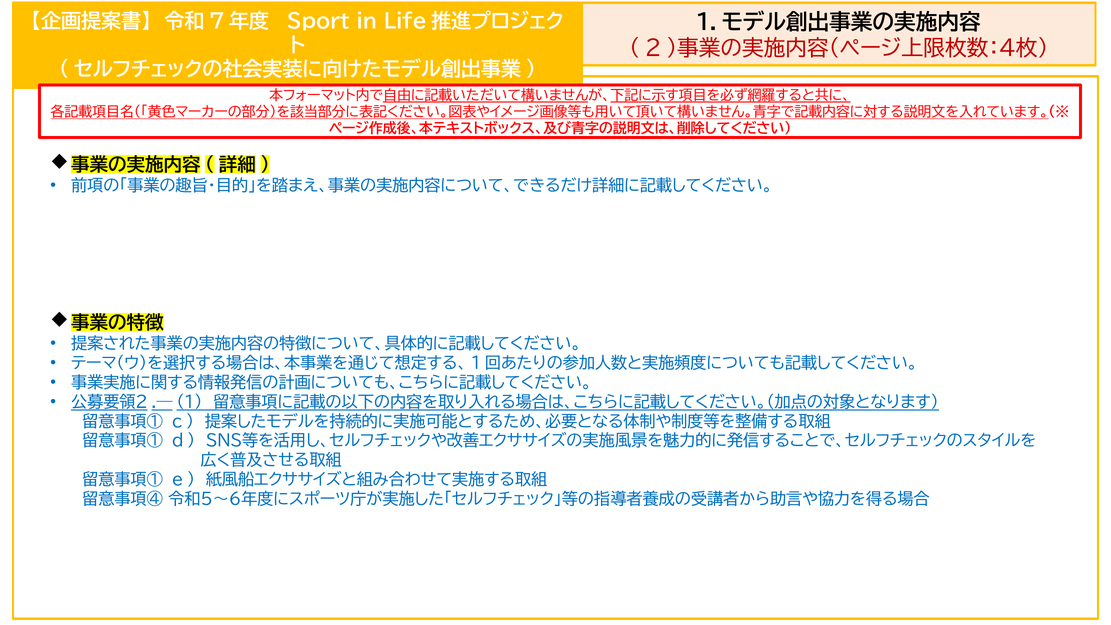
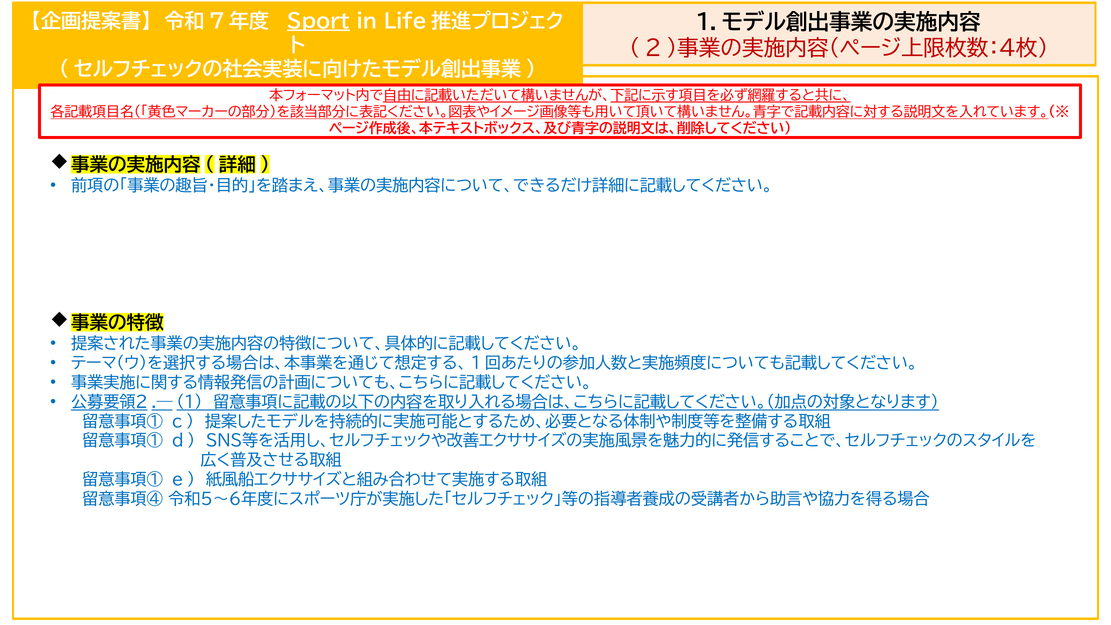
Sport underline: none -> present (318, 22)
